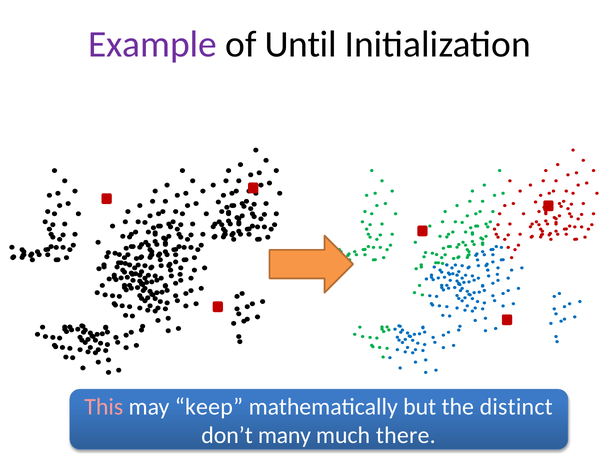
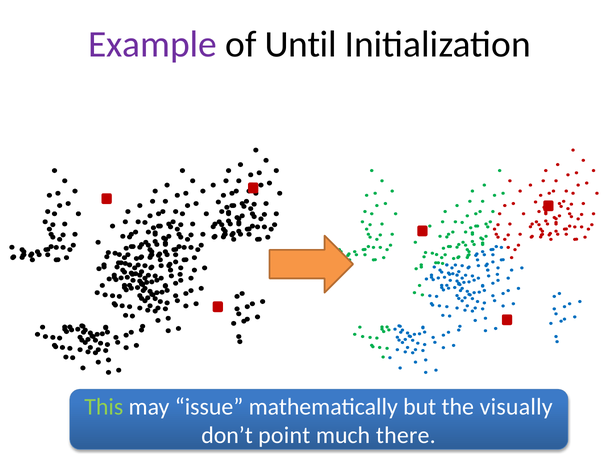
This colour: pink -> light green (104, 406)
keep: keep -> issue (209, 406)
distinct: distinct -> visually (516, 406)
many: many -> point (284, 435)
